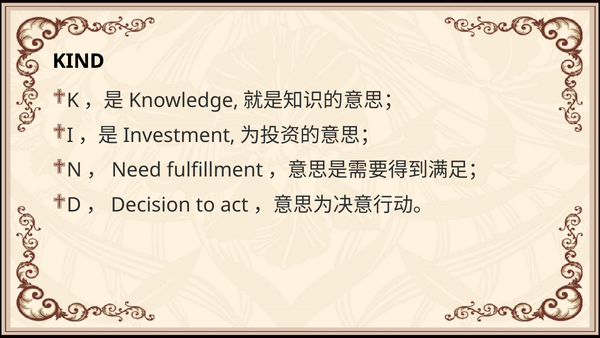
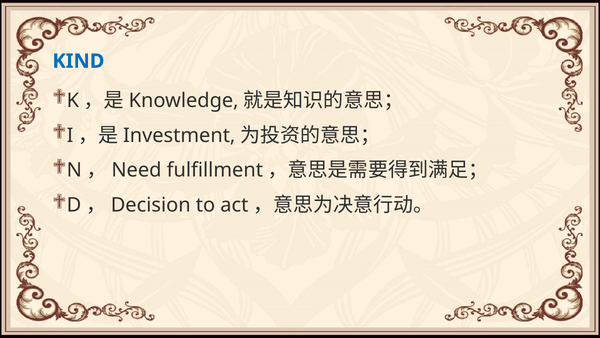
KIND colour: black -> blue (78, 61)
